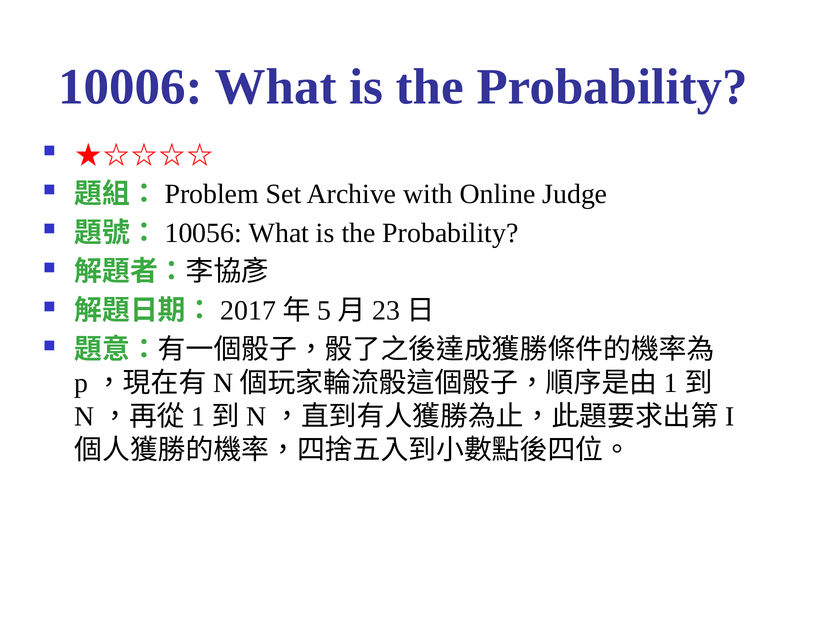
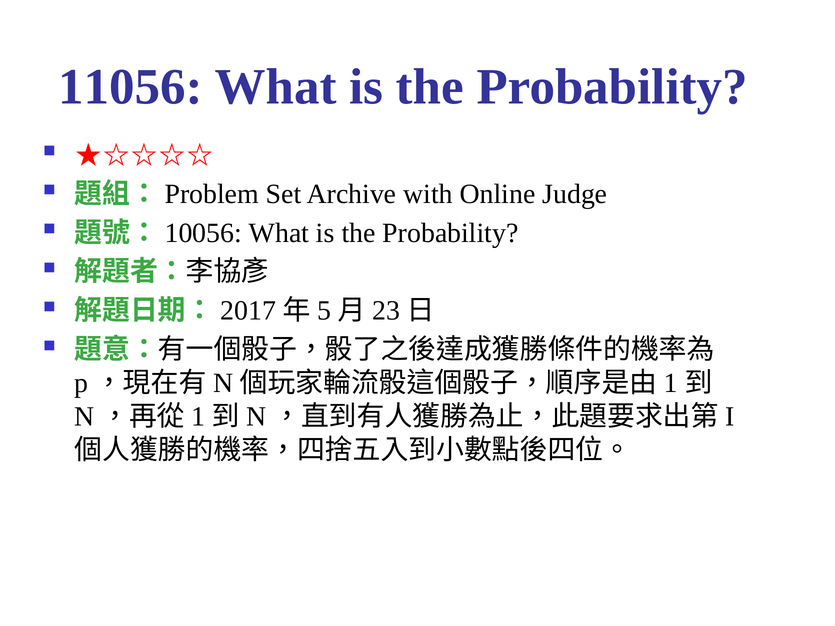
10006: 10006 -> 11056 (131, 87)
